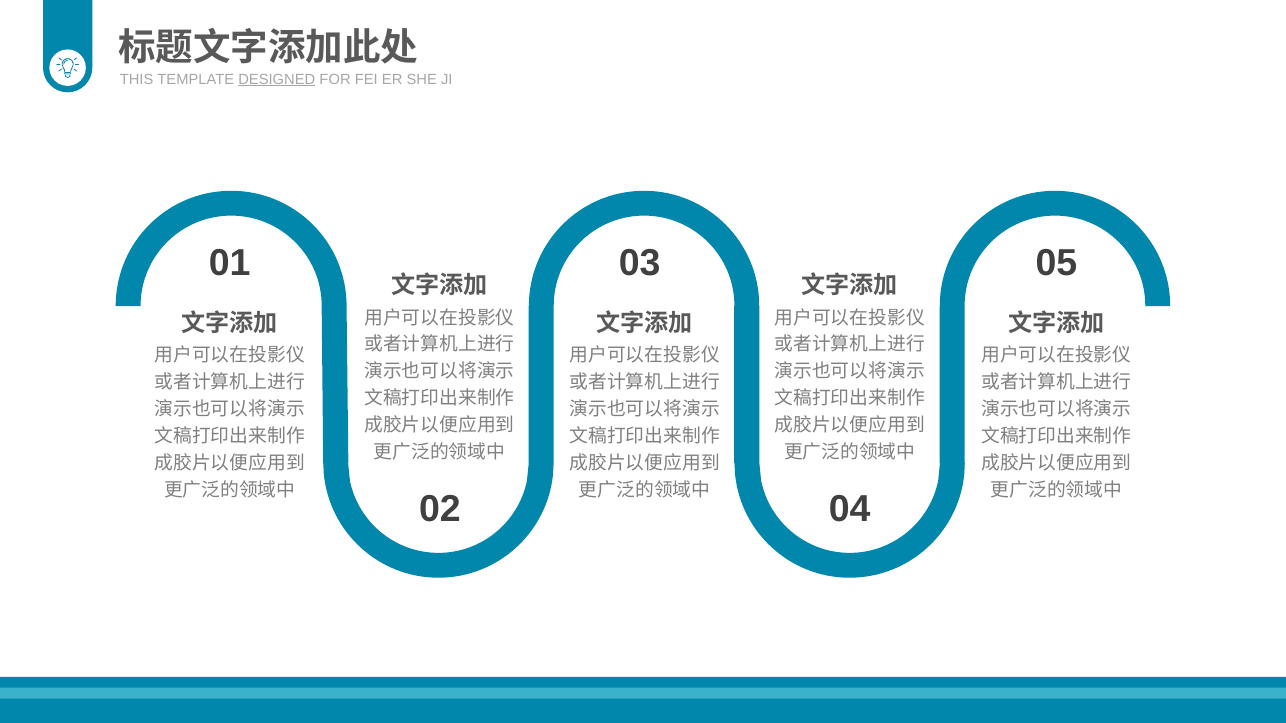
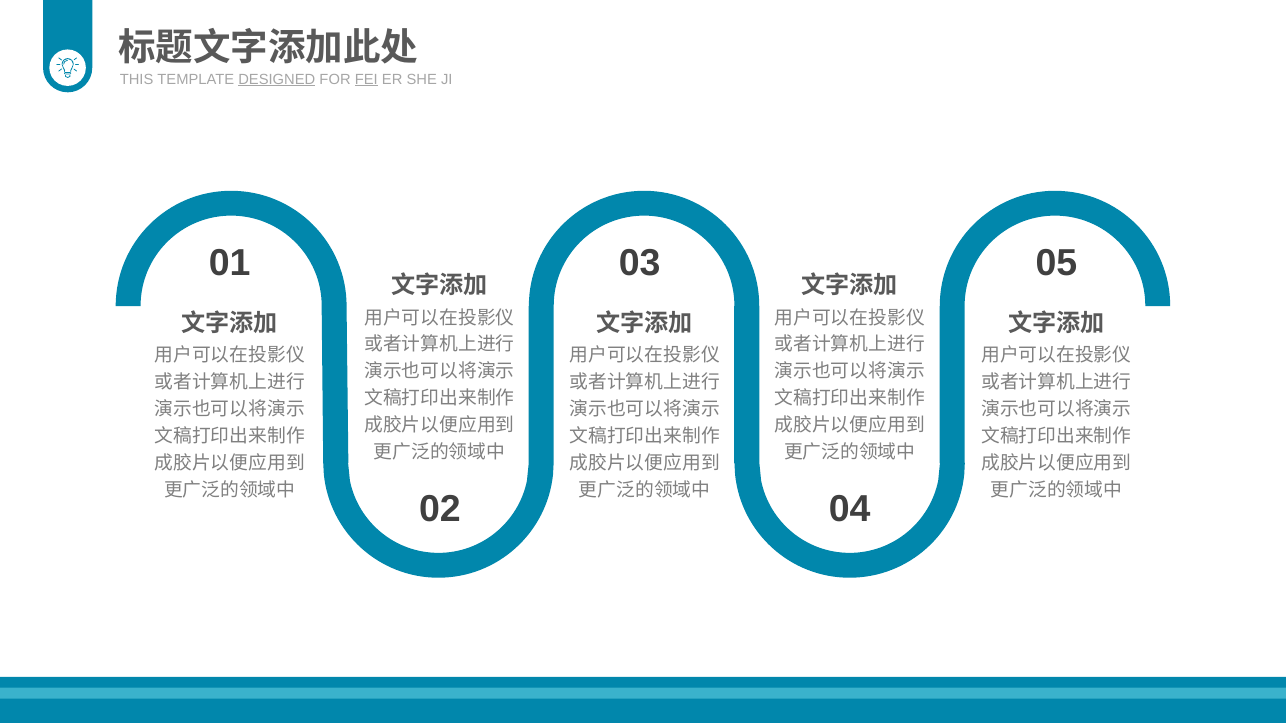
FEI underline: none -> present (366, 79)
